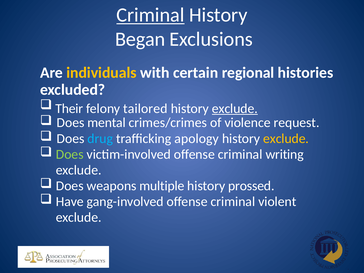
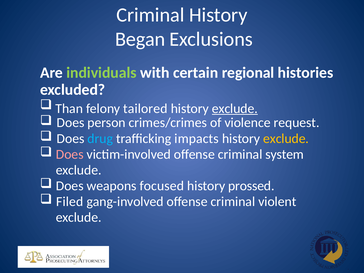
Criminal underline: present -> none (150, 15)
individuals colour: yellow -> light green (101, 73)
Their: Their -> Than (69, 109)
mental: mental -> person (107, 123)
apology: apology -> impacts (197, 139)
Does colour: light green -> pink (70, 154)
writing: writing -> system (285, 154)
multiple: multiple -> focused (162, 186)
Have: Have -> Filed (70, 202)
